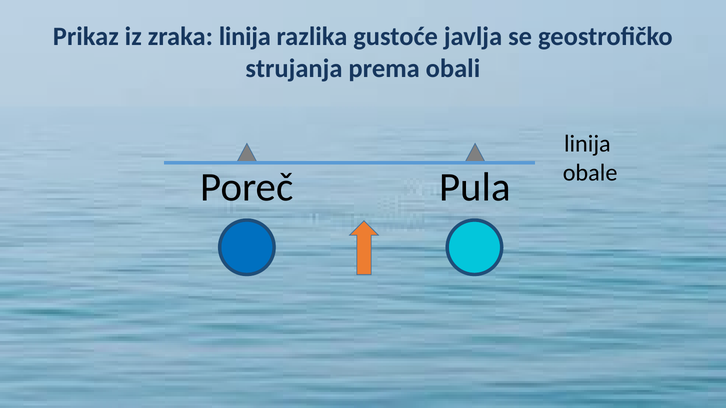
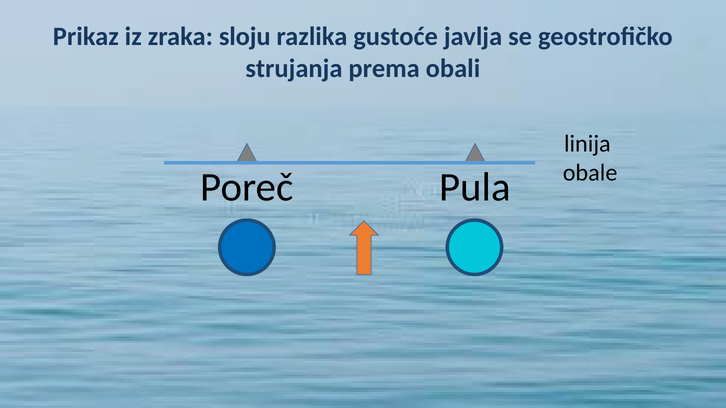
zraka linija: linija -> sloju (245, 37)
